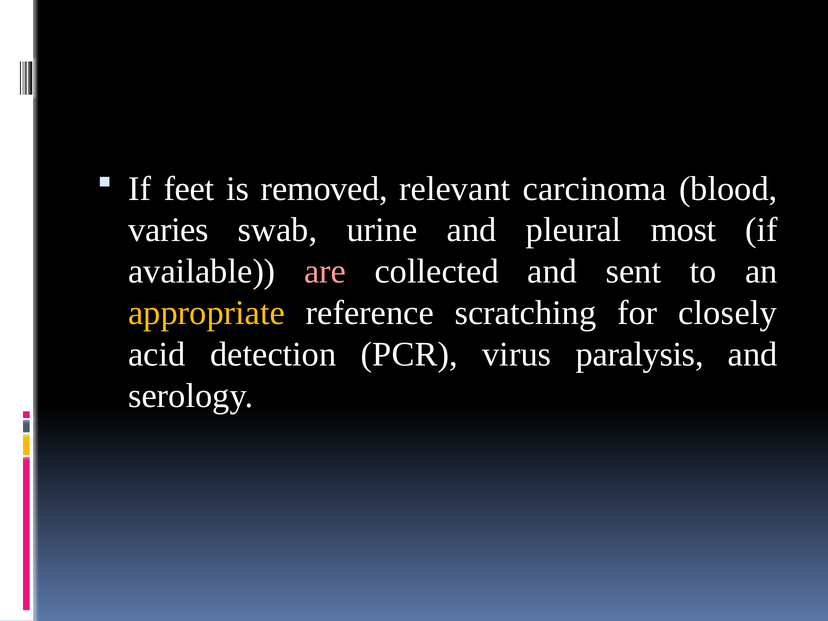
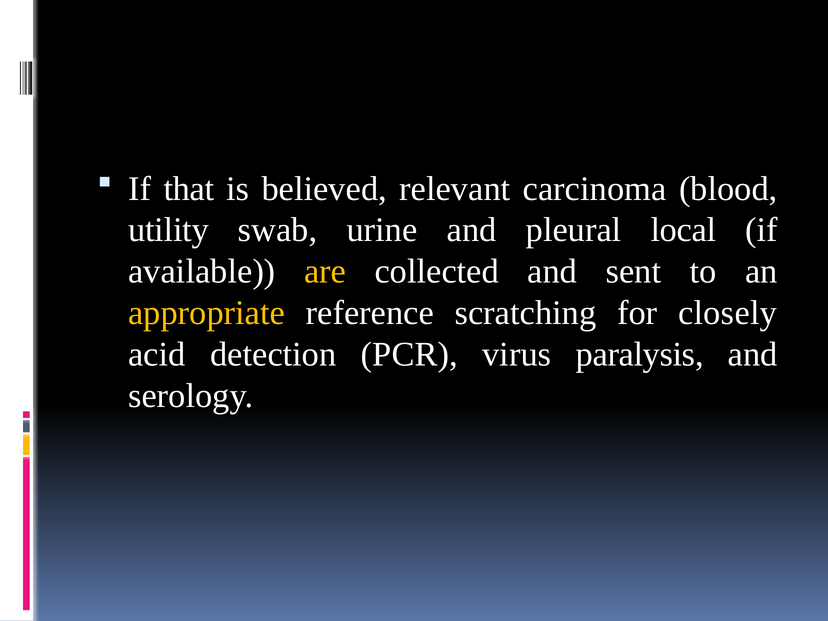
feet: feet -> that (189, 189)
removed: removed -> believed (324, 189)
varies: varies -> utility (169, 230)
most: most -> local (683, 230)
are colour: pink -> yellow (325, 271)
